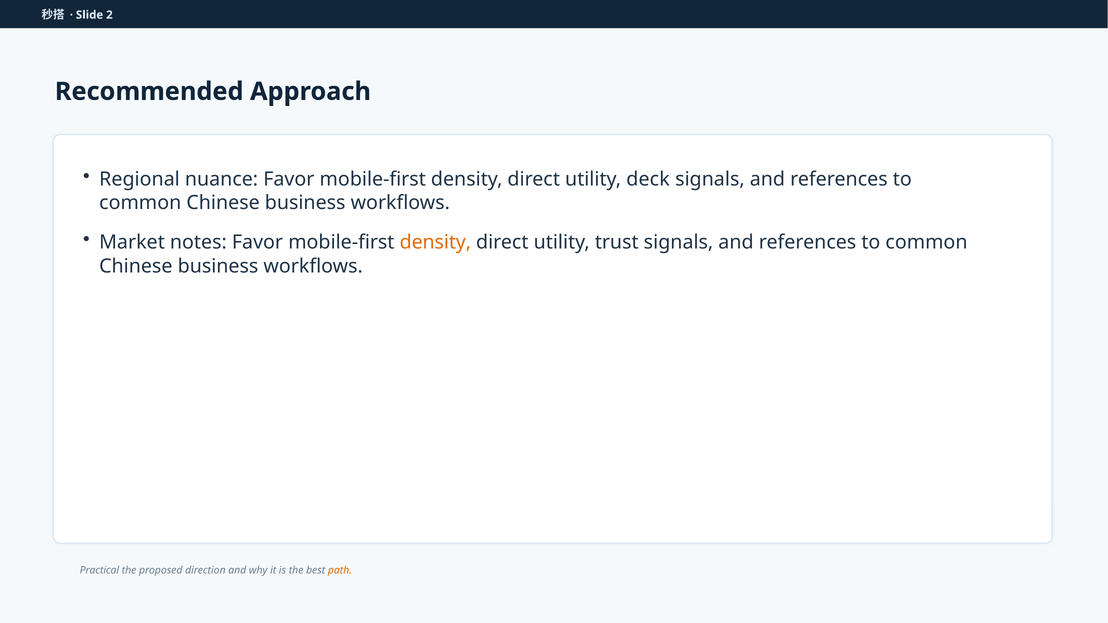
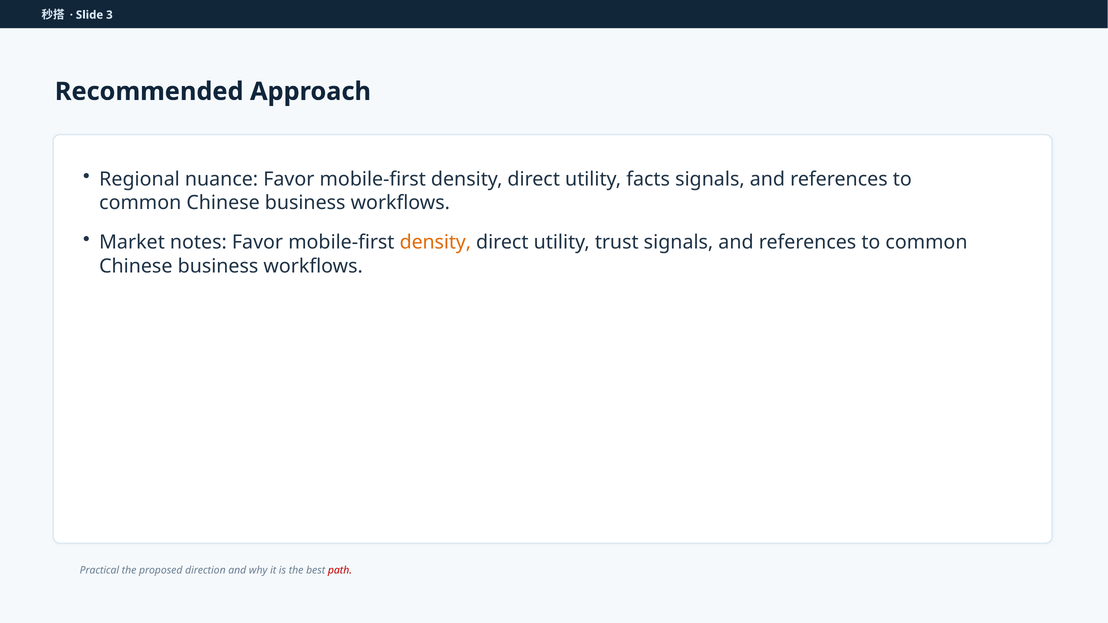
2: 2 -> 3 (109, 15)
deck: deck -> facts (648, 179)
path colour: orange -> red (340, 571)
